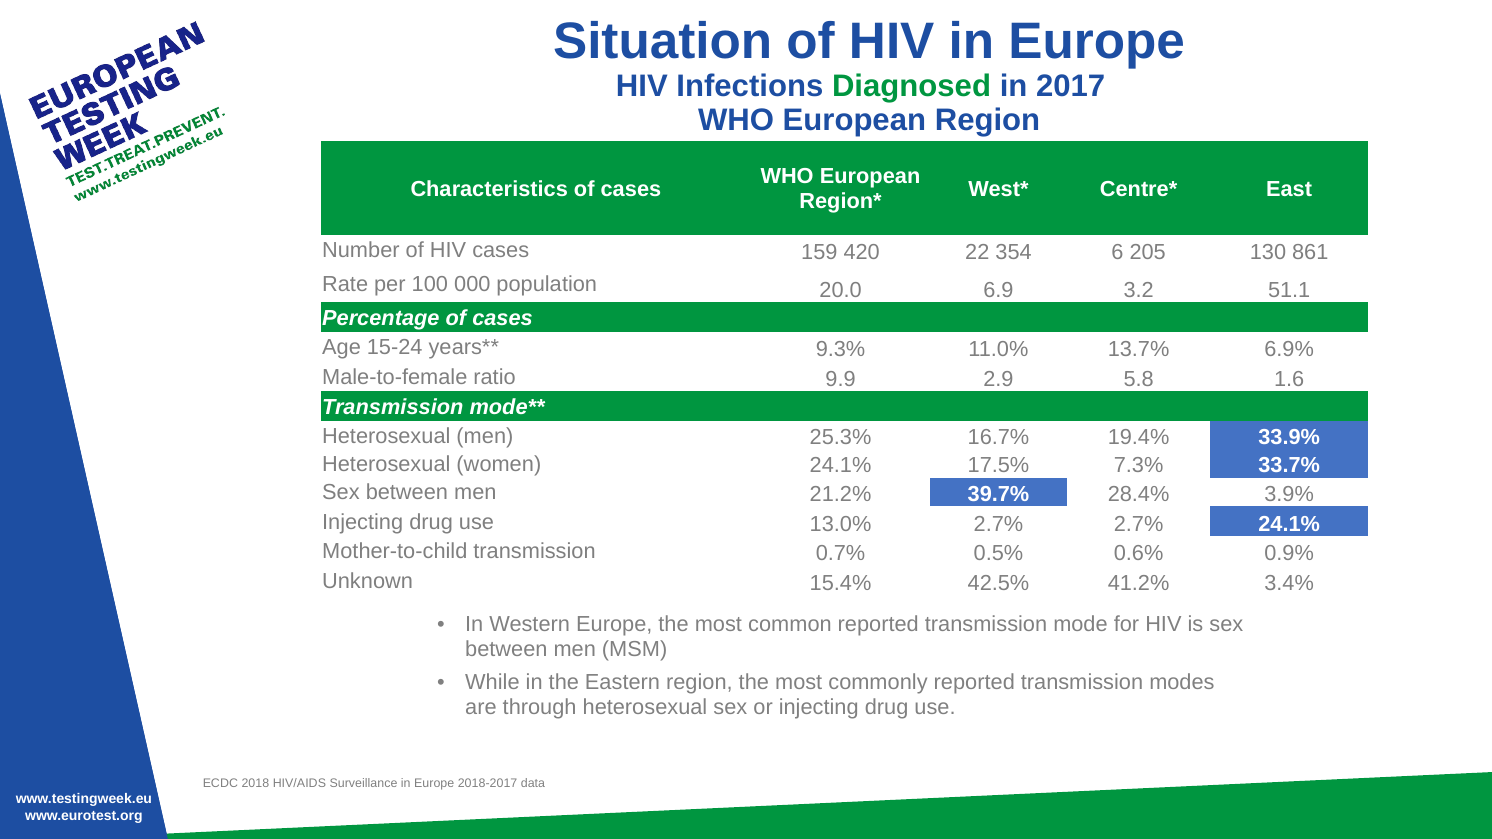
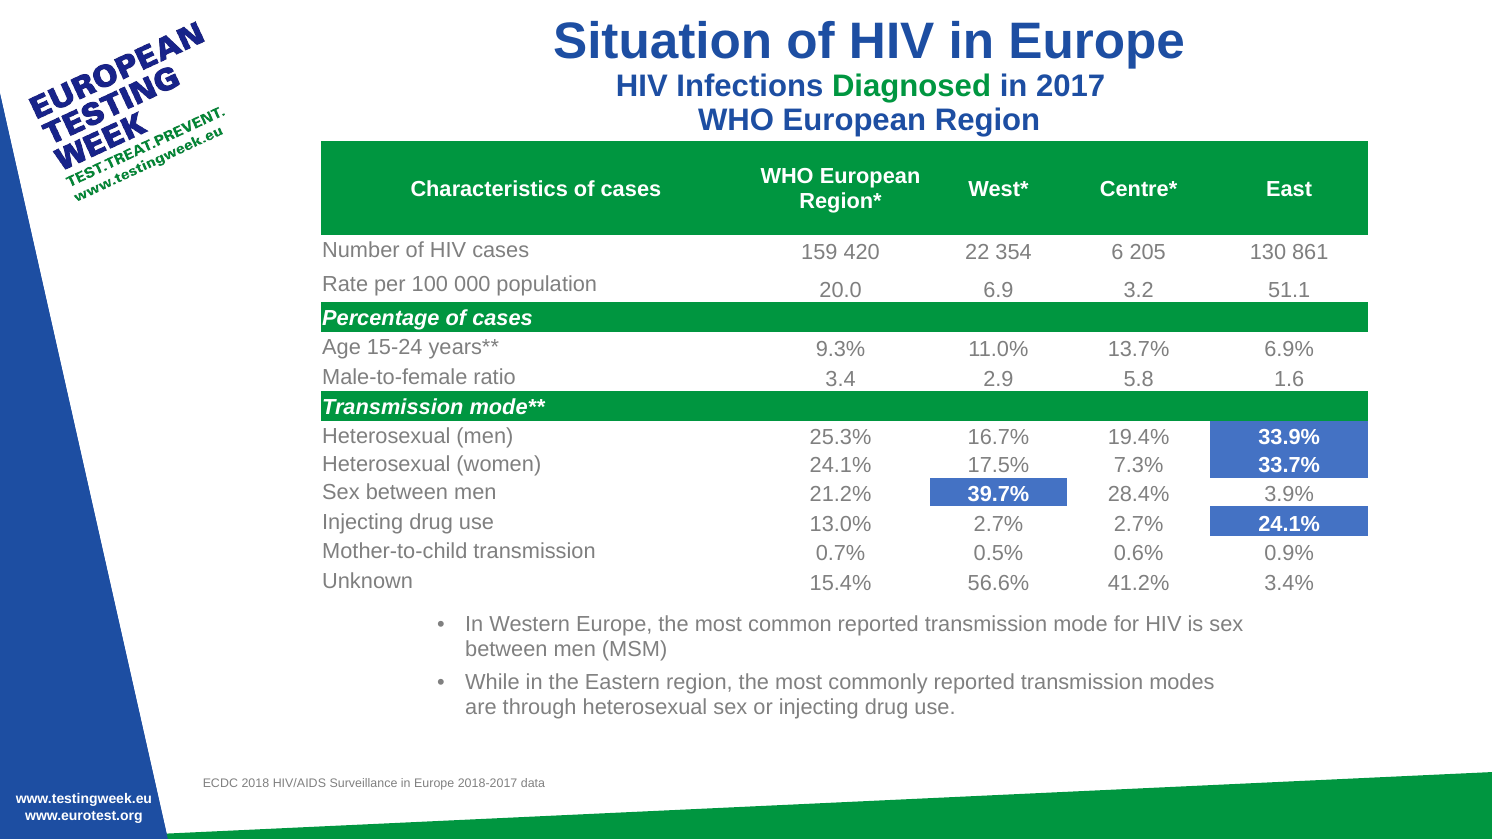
9.9: 9.9 -> 3.4 (841, 379)
42.5%: 42.5% -> 56.6% (998, 583)
